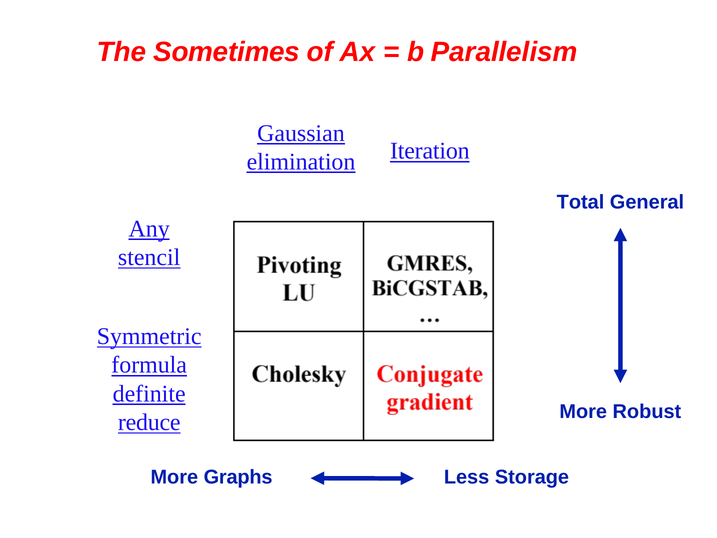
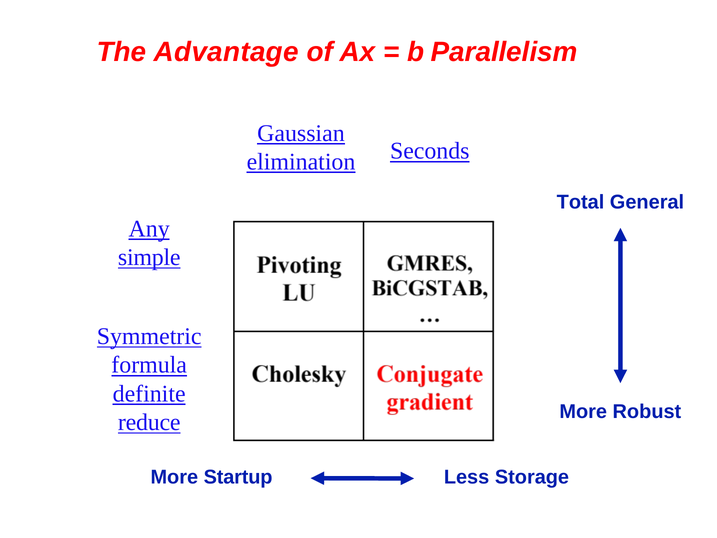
Sometimes: Sometimes -> Advantage (226, 52)
Iteration: Iteration -> Seconds (430, 151)
stencil: stencil -> simple (149, 257)
Graphs: Graphs -> Startup (238, 477)
